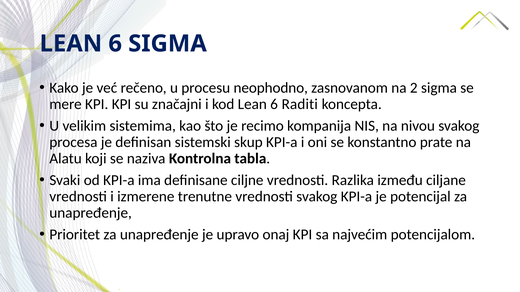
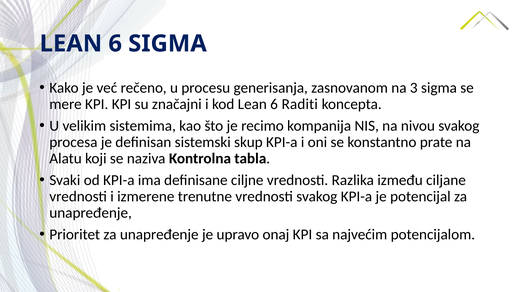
neophodno: neophodno -> generisanja (271, 88)
2: 2 -> 3 (414, 88)
